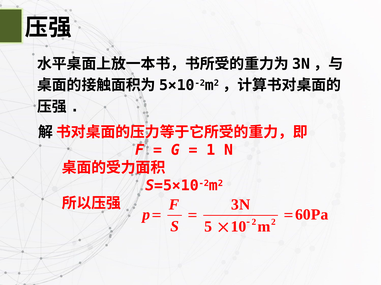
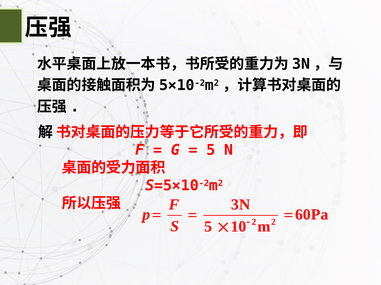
1: 1 -> 5 (211, 150)
